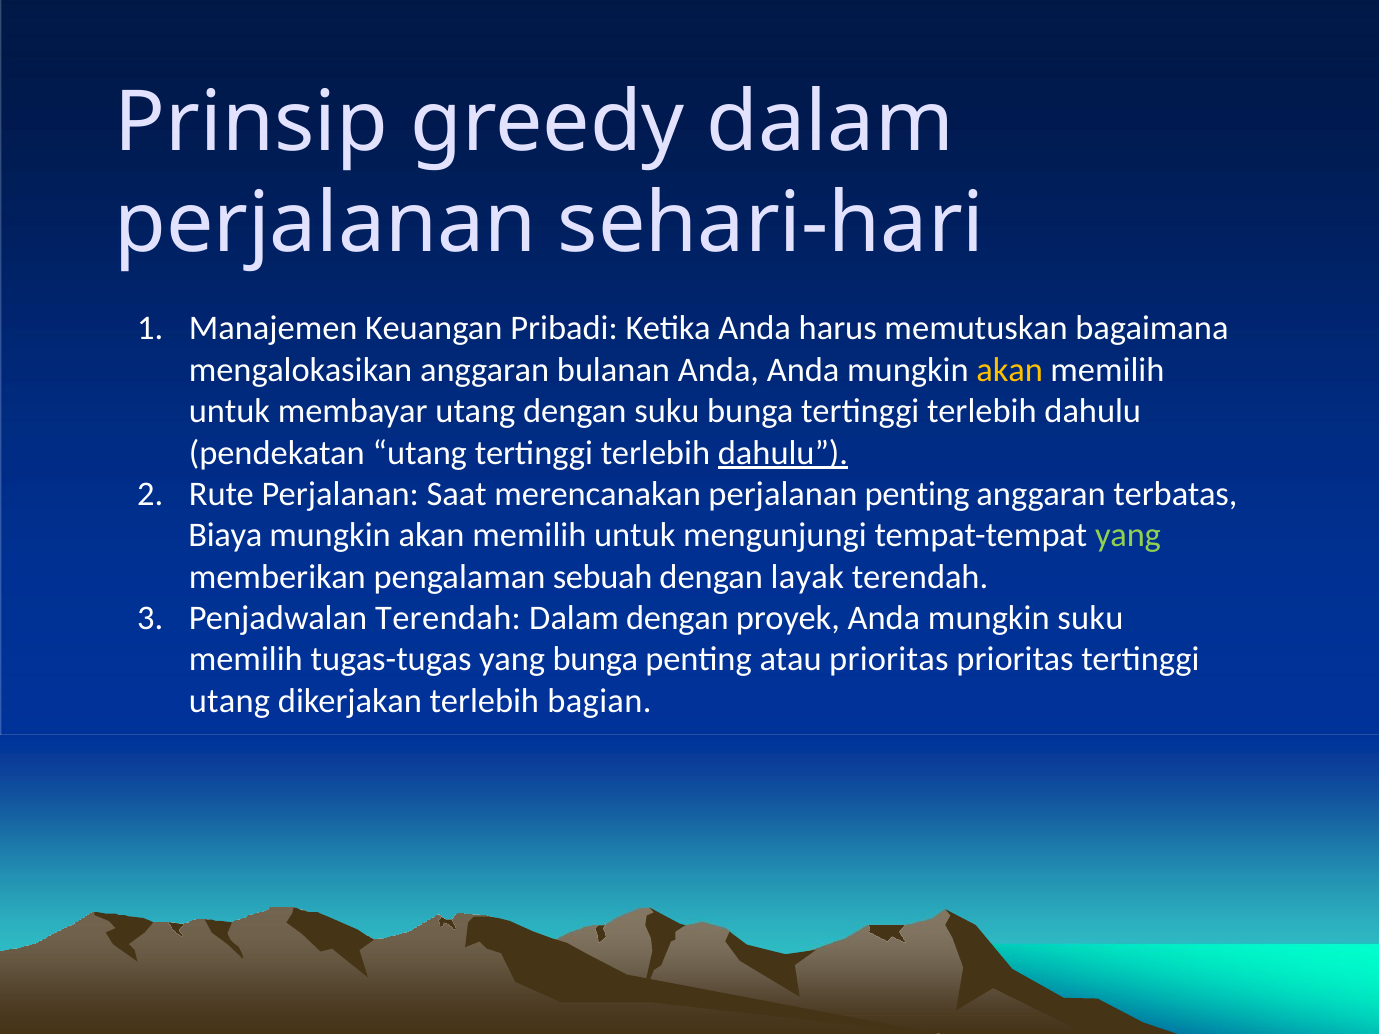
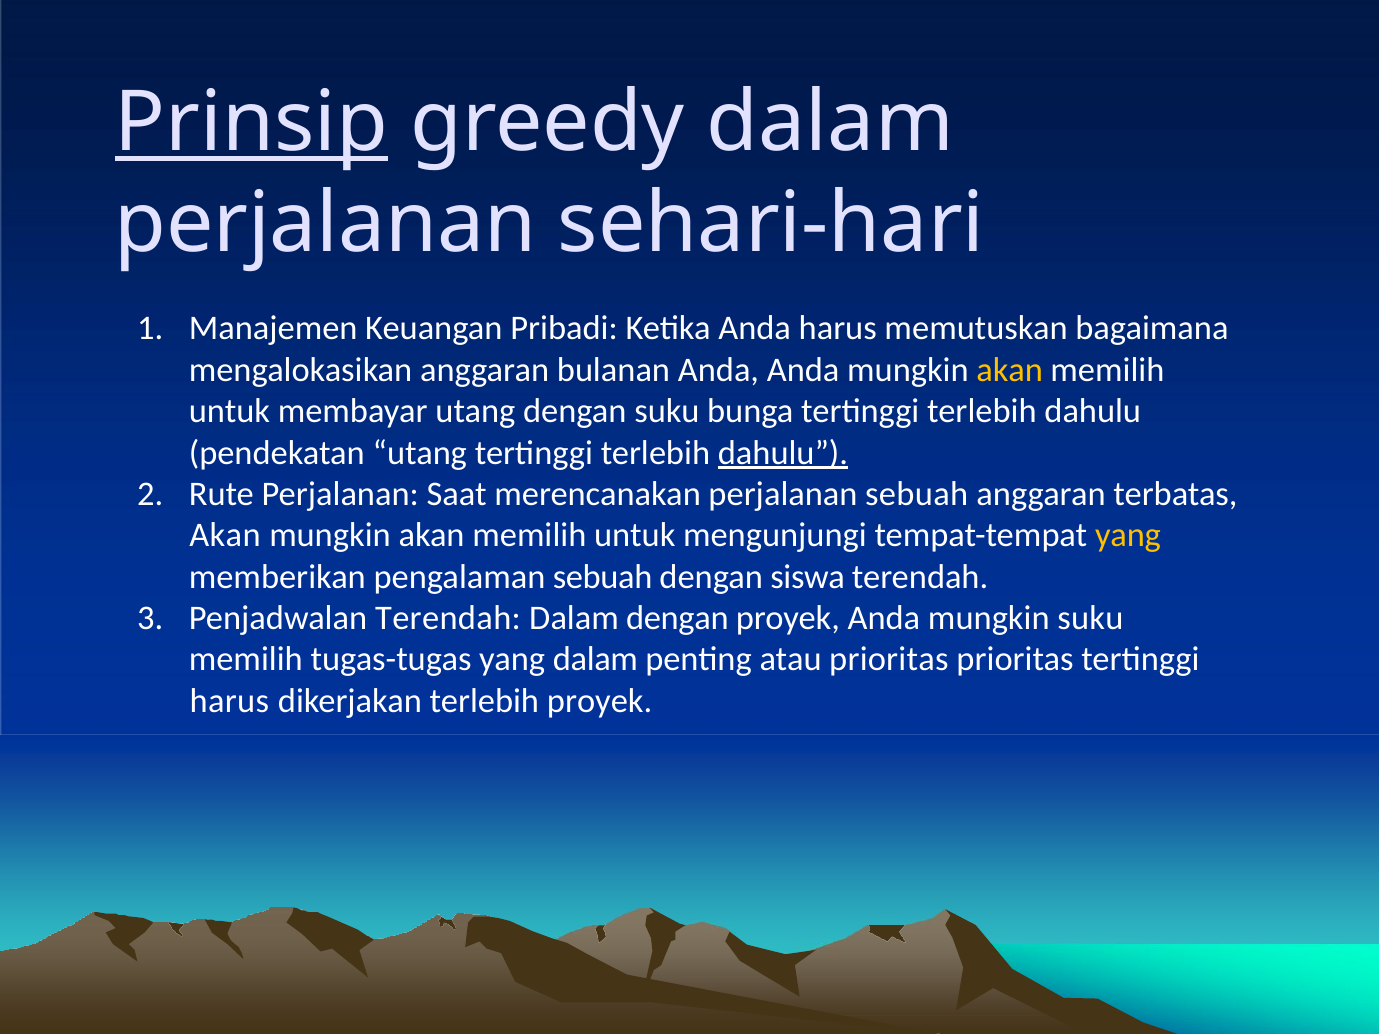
Prinsip underline: none -> present (252, 122)
perjalanan penting: penting -> sebuah (917, 494)
Biaya: Biaya -> Akan (225, 536)
yang colour: light green -> yellow (1128, 536)
layak: layak -> siswa (808, 577)
yang bunga: bunga -> dalam (595, 660)
utang: utang -> harus (229, 701)
terlebih bagian: bagian -> proyek (600, 701)
